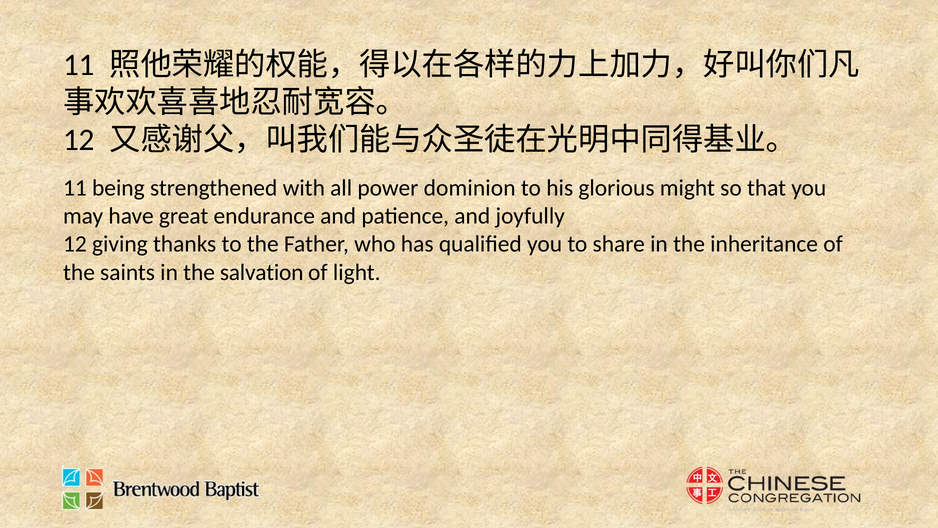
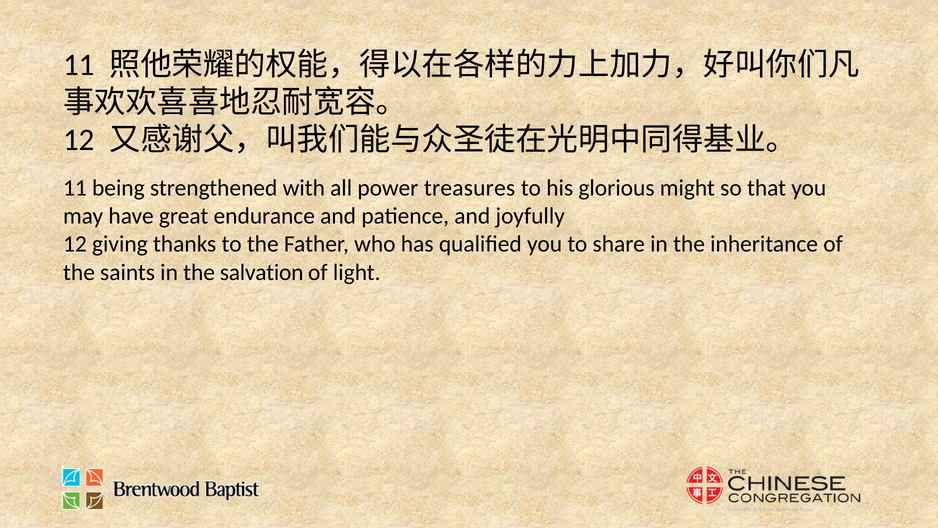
dominion: dominion -> treasures (470, 188)
